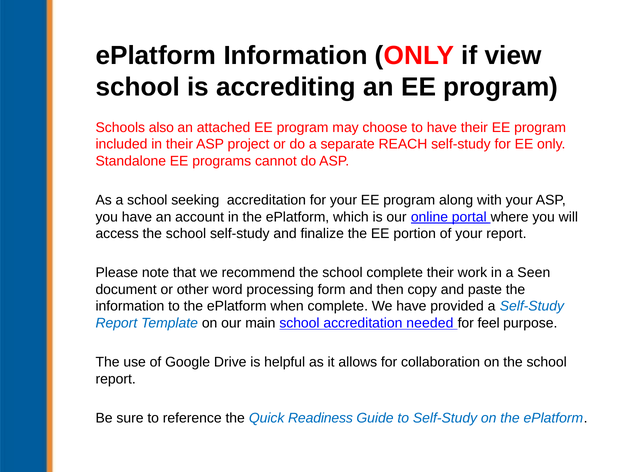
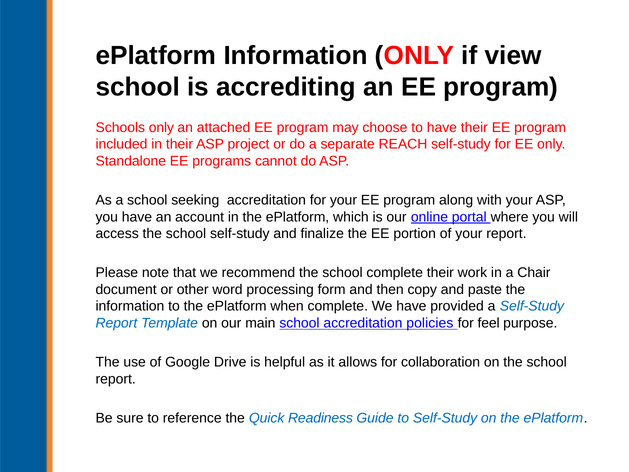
Schools also: also -> only (161, 127)
Seen: Seen -> Chair (534, 273)
needed: needed -> policies (430, 323)
